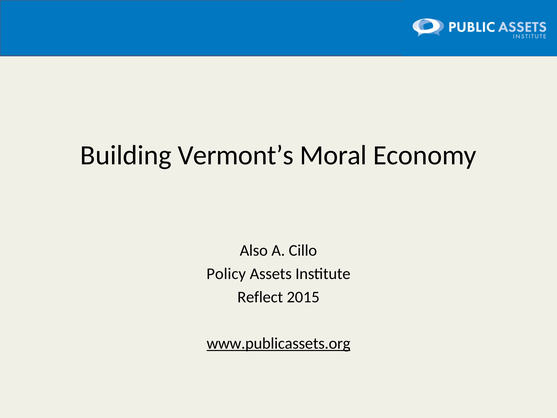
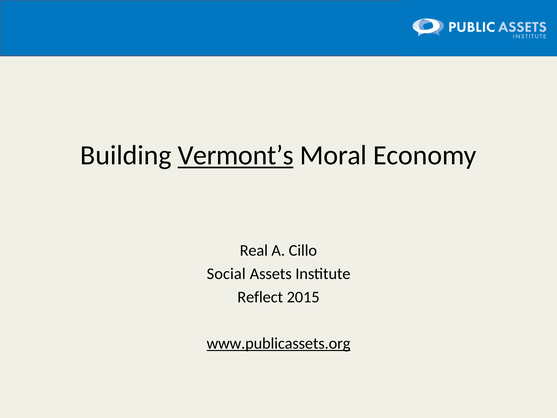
Vermont’s underline: none -> present (236, 155)
Also: Also -> Real (254, 250)
Policy: Policy -> Social (226, 274)
